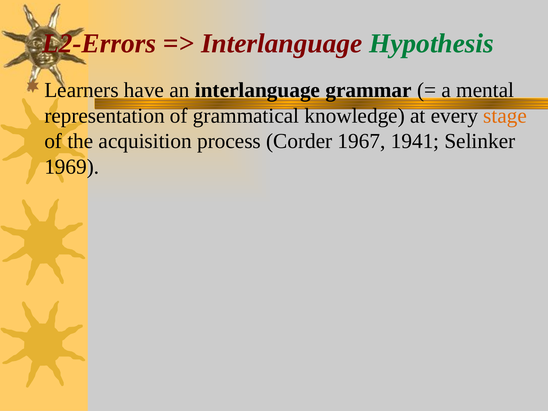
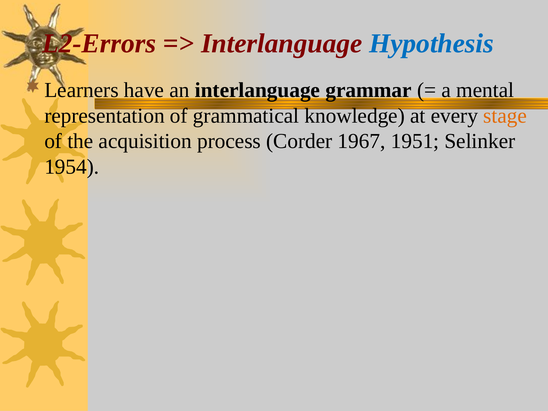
Hypothesis colour: green -> blue (432, 44)
1941: 1941 -> 1951 (415, 141)
1969: 1969 -> 1954 (72, 167)
